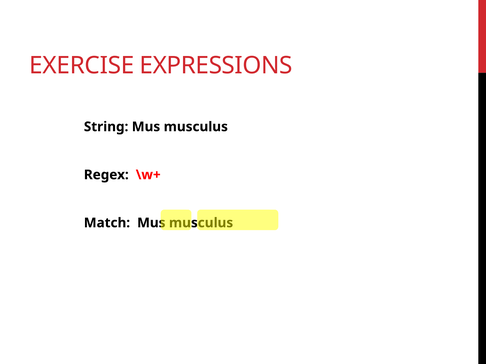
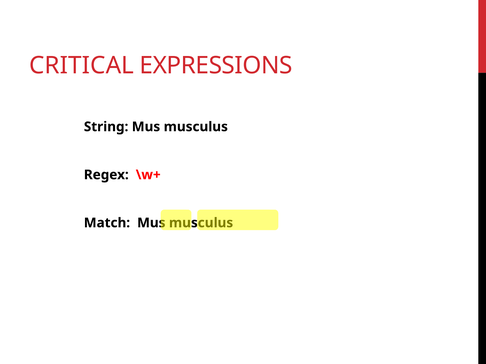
EXERCISE: EXERCISE -> CRITICAL (82, 66)
